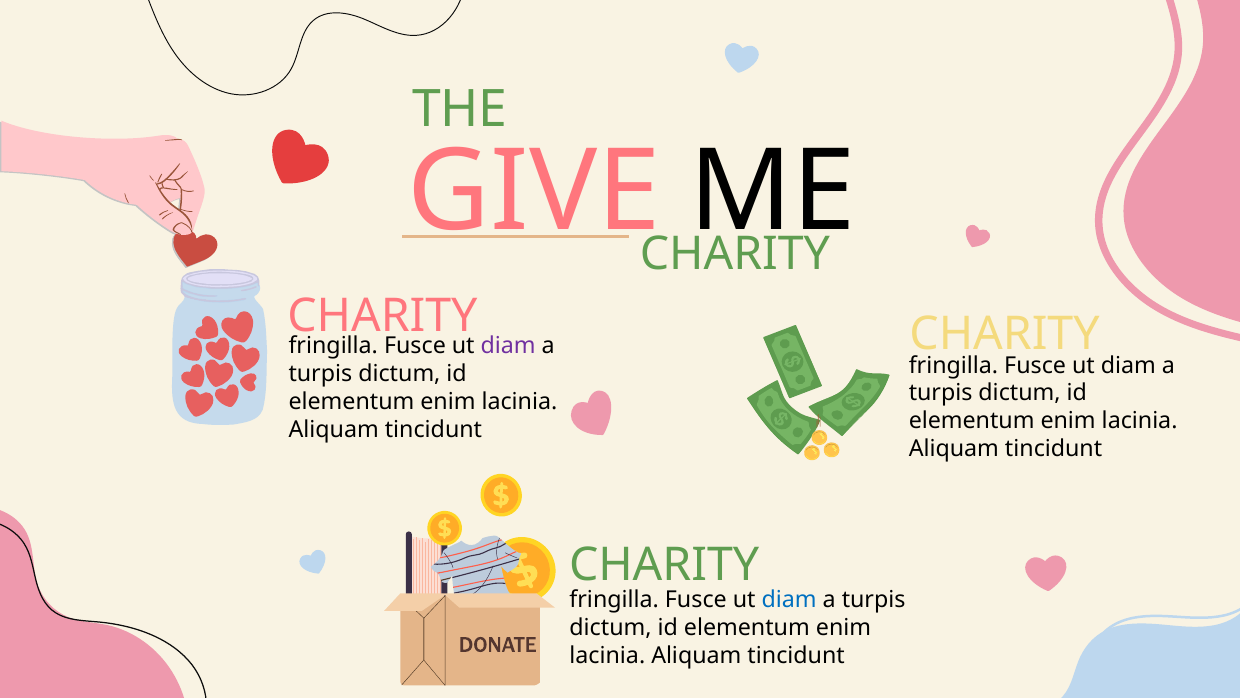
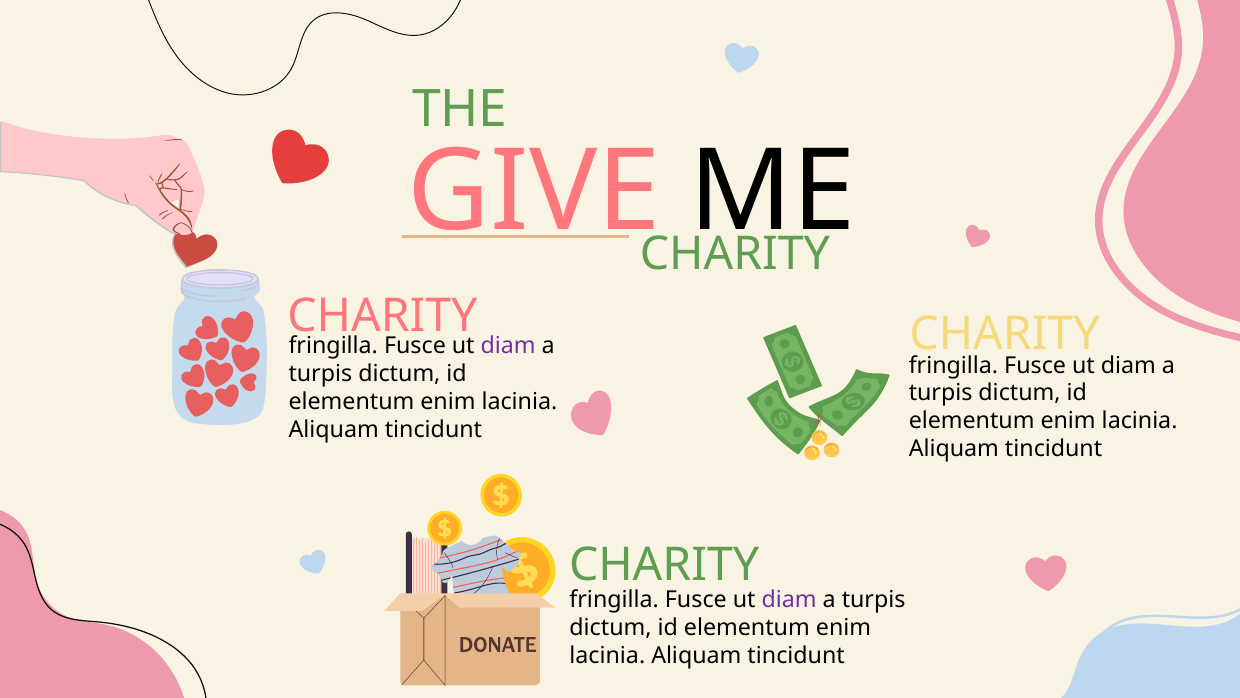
diam colour: blue -> purple (789, 599)
